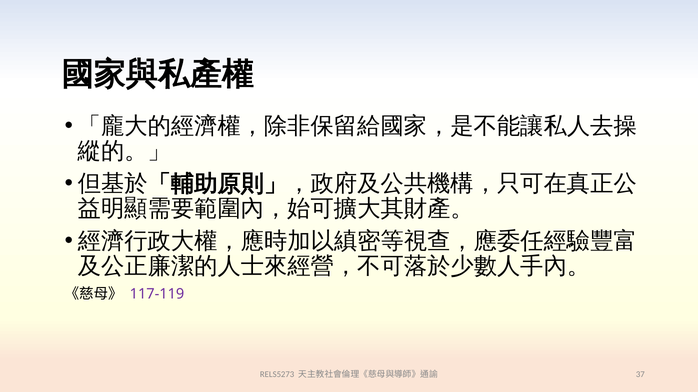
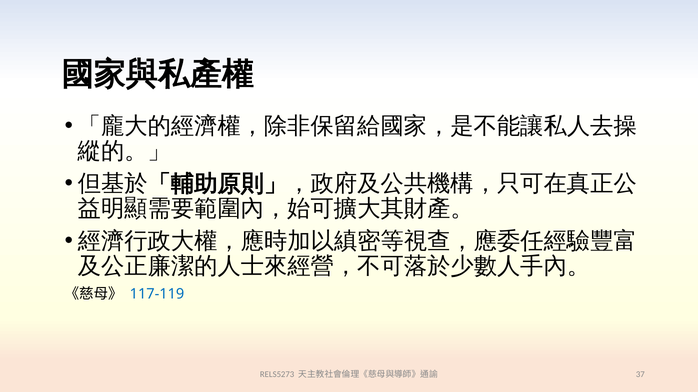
117-119 colour: purple -> blue (157, 294)
